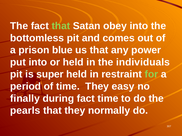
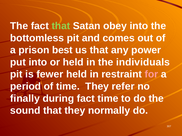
blue: blue -> best (62, 50)
super: super -> fewer (50, 75)
for colour: light green -> pink (151, 75)
easy: easy -> refer (123, 87)
pearls: pearls -> sound (25, 111)
